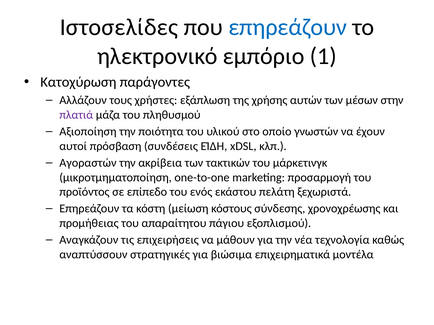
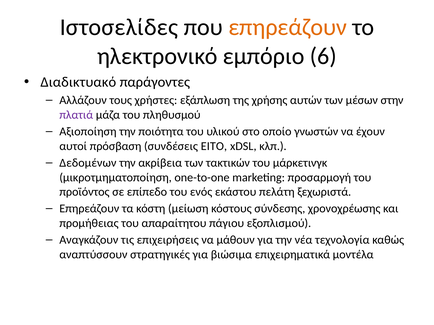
επηρεάζουν colour: blue -> orange (288, 27)
1: 1 -> 6 (323, 56)
Κατοχύρωση: Κατοχύρωση -> Διαδικτυακό (78, 82)
ΕΊΔΗ: ΕΊΔΗ -> ΕΙΤΟ (214, 146)
Αγοραστών: Αγοραστών -> Δεδομένων (88, 163)
